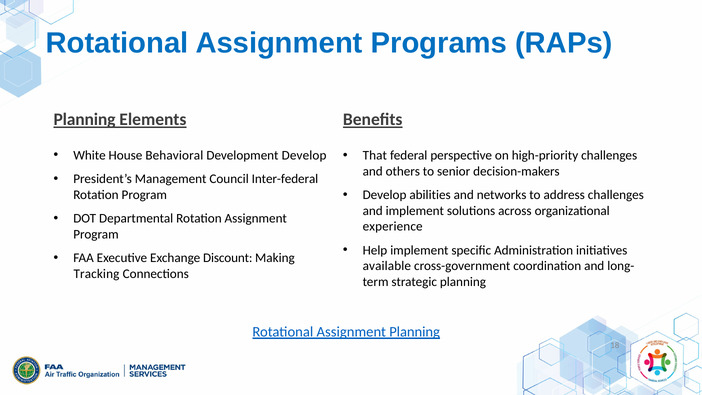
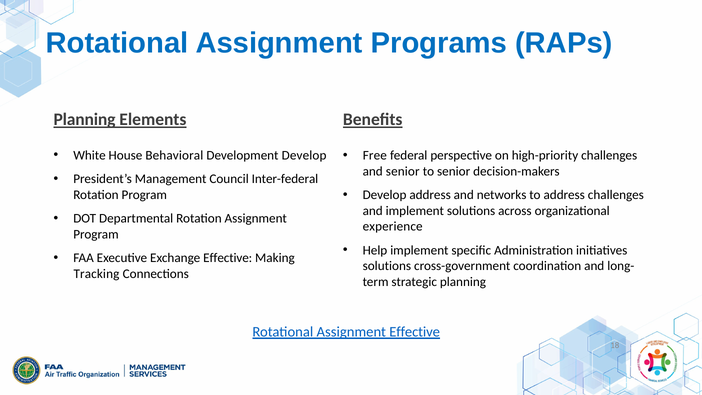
That: That -> Free (375, 155)
and others: others -> senior (403, 171)
Develop abilities: abilities -> address (430, 195)
Exchange Discount: Discount -> Effective (228, 258)
available: available -> solutions (387, 266)
Assignment Planning: Planning -> Effective (415, 332)
